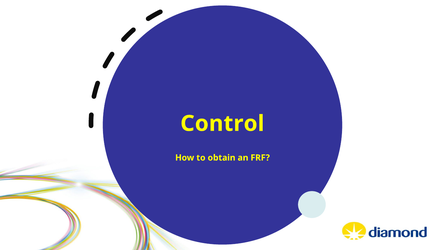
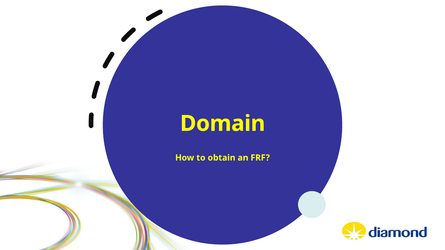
Control: Control -> Domain (223, 124)
